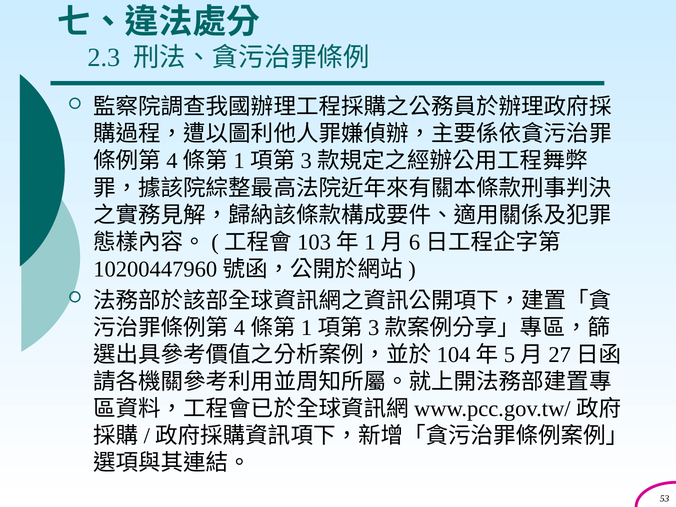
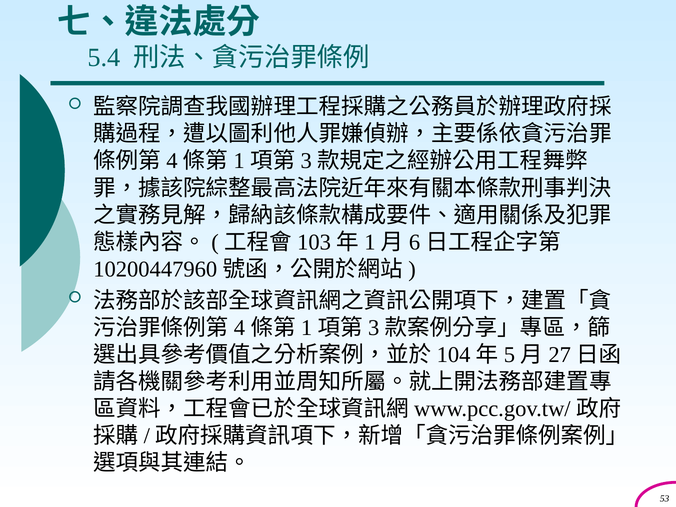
2.3: 2.3 -> 5.4 (104, 58)
